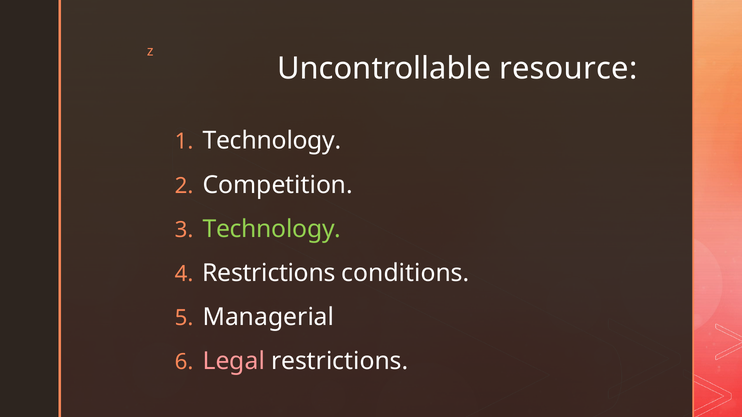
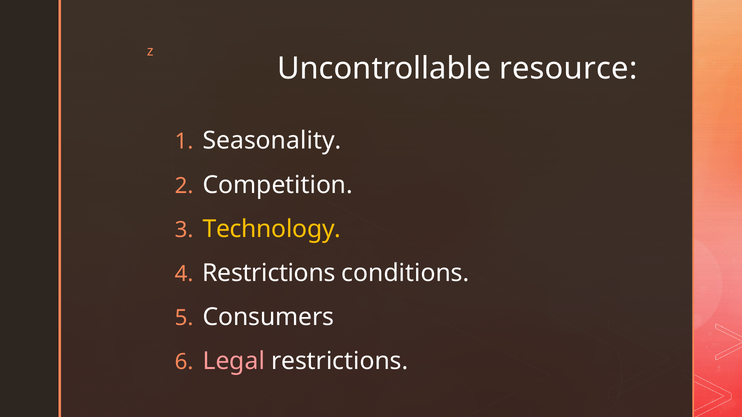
Technology: Technology -> Seasonality (272, 141)
Technology colour: light green -> yellow (272, 229)
Managerial: Managerial -> Consumers (268, 317)
